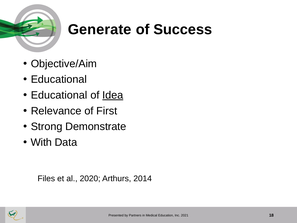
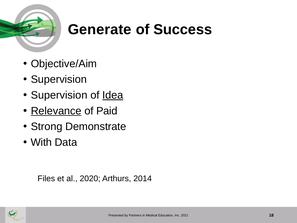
Educational: Educational -> Supervision (59, 79)
Educational: Educational -> Supervision (59, 95)
Relevance underline: none -> present (56, 111)
First: First -> Paid (107, 111)
